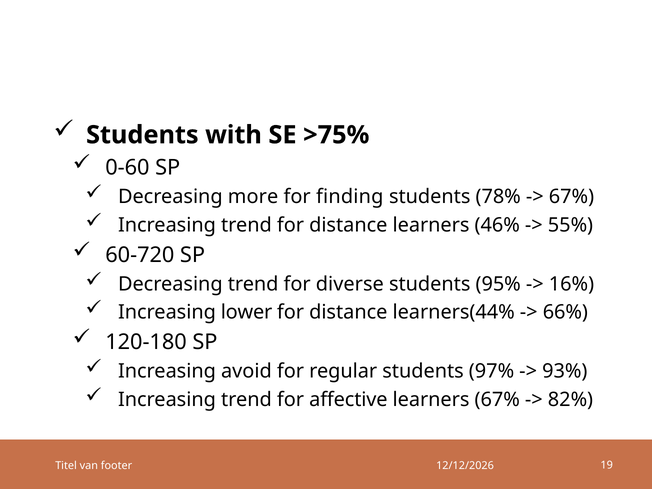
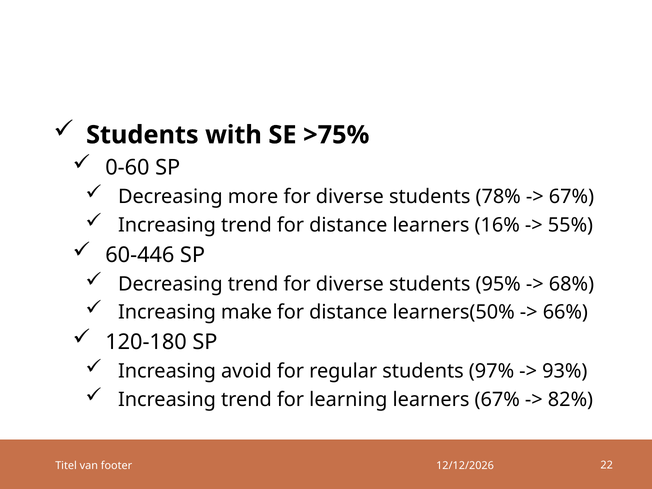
finding: finding -> diverse (350, 197)
46%: 46% -> 16% (497, 225)
60-720: 60-720 -> 60-446 (140, 255)
16%: 16% -> 68% (571, 284)
lower: lower -> make (247, 312)
learners(44%: learners(44% -> learners(50% (454, 312)
affective: affective -> learning (348, 400)
19: 19 -> 22 (607, 465)
